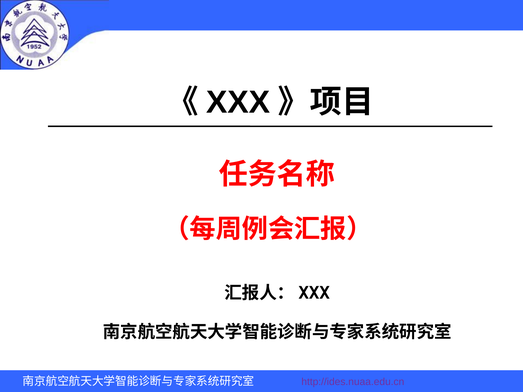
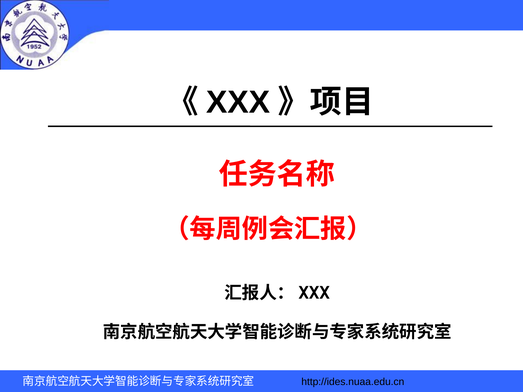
http://ides.nuaa.edu.cn colour: purple -> black (353, 382)
